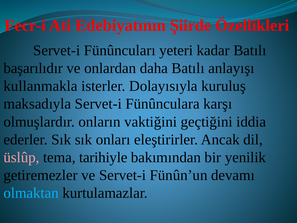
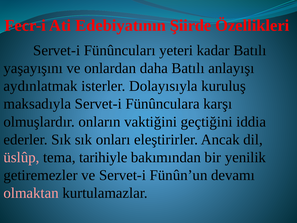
başarılıdır: başarılıdır -> yaşayışını (33, 68)
kullanmakla: kullanmakla -> aydınlatmak (41, 86)
olmaktan colour: light blue -> pink (31, 193)
